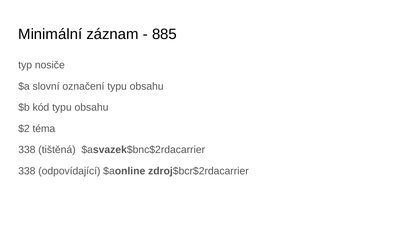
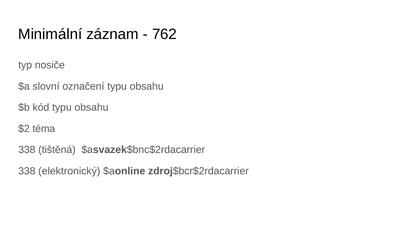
885: 885 -> 762 (164, 34)
odpovídající: odpovídající -> elektronický (69, 171)
